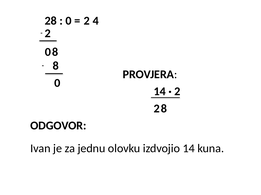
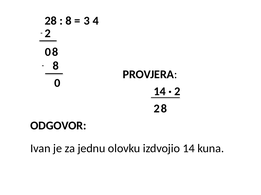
0: 0 -> 8 (69, 21)
2: 2 -> 3 (87, 21)
